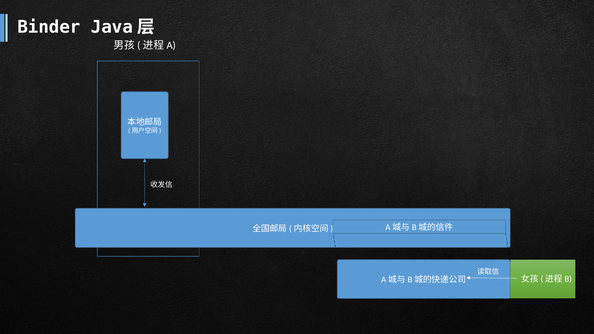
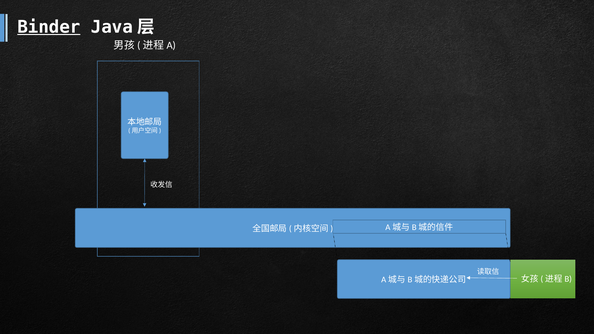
Binder underline: none -> present (49, 27)
